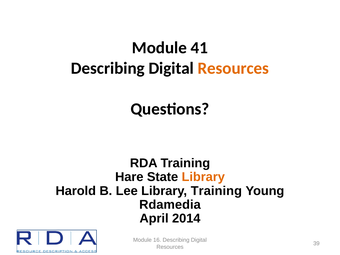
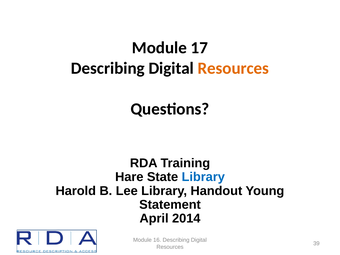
41: 41 -> 17 (199, 48)
Library colour: orange -> blue (203, 177)
Library Training: Training -> Handout (216, 191)
Rdamedia: Rdamedia -> Statement (170, 205)
